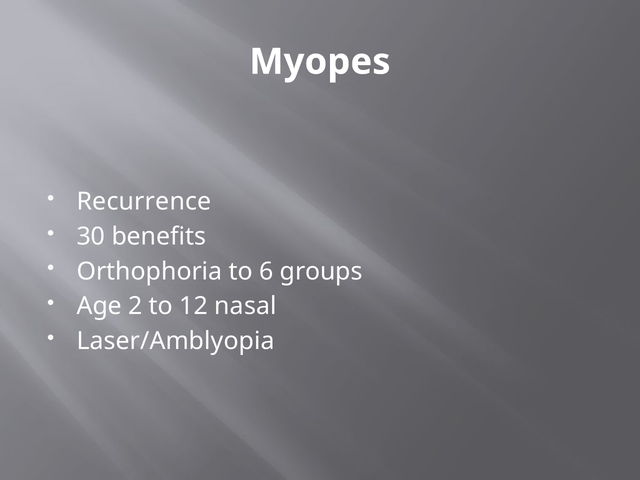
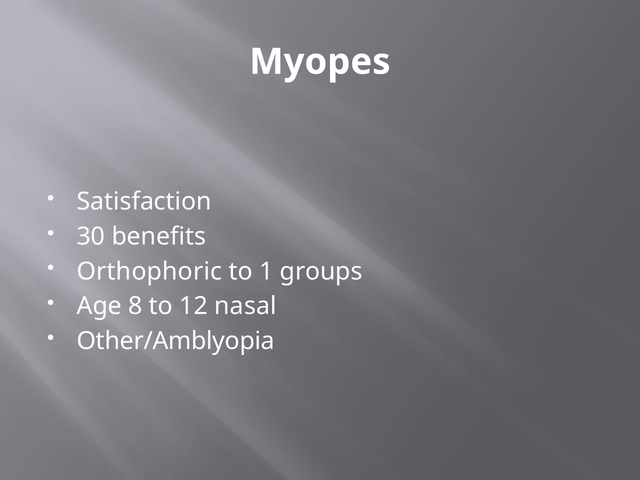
Recurrence: Recurrence -> Satisfaction (144, 202)
Orthophoria: Orthophoria -> Orthophoric (149, 271)
6: 6 -> 1 (266, 271)
2: 2 -> 8 (135, 306)
Laser/Amblyopia: Laser/Amblyopia -> Other/Amblyopia (176, 341)
